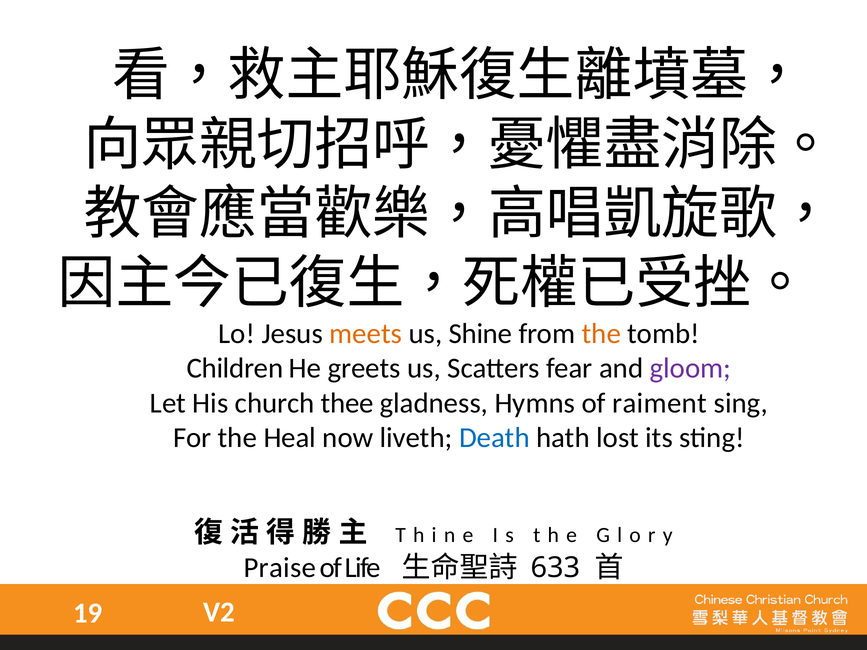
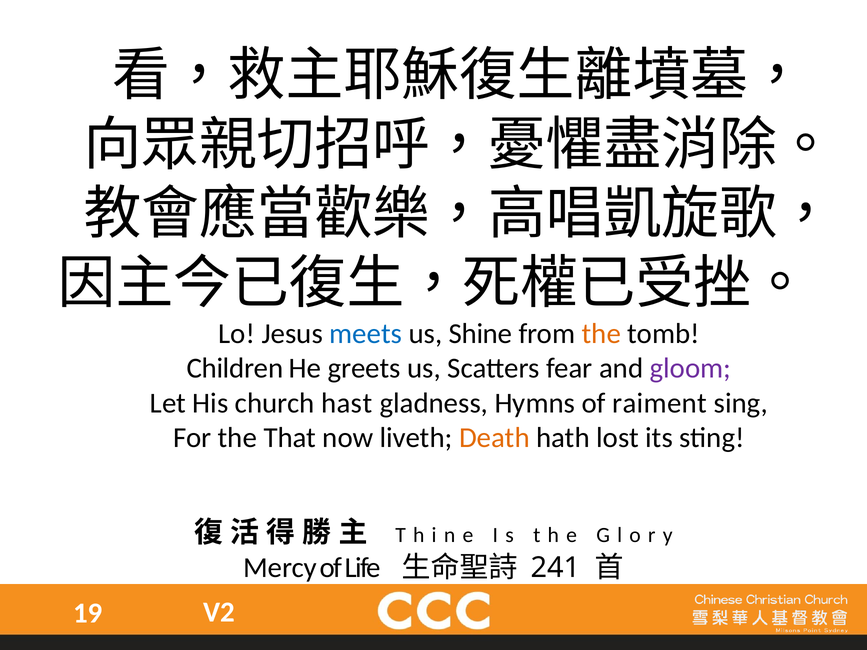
meets colour: orange -> blue (366, 334)
thee: thee -> hast (347, 403)
Heal: Heal -> That (290, 438)
Death colour: blue -> orange (494, 438)
Praise: Praise -> Mercy (280, 568)
633: 633 -> 241 (555, 568)
